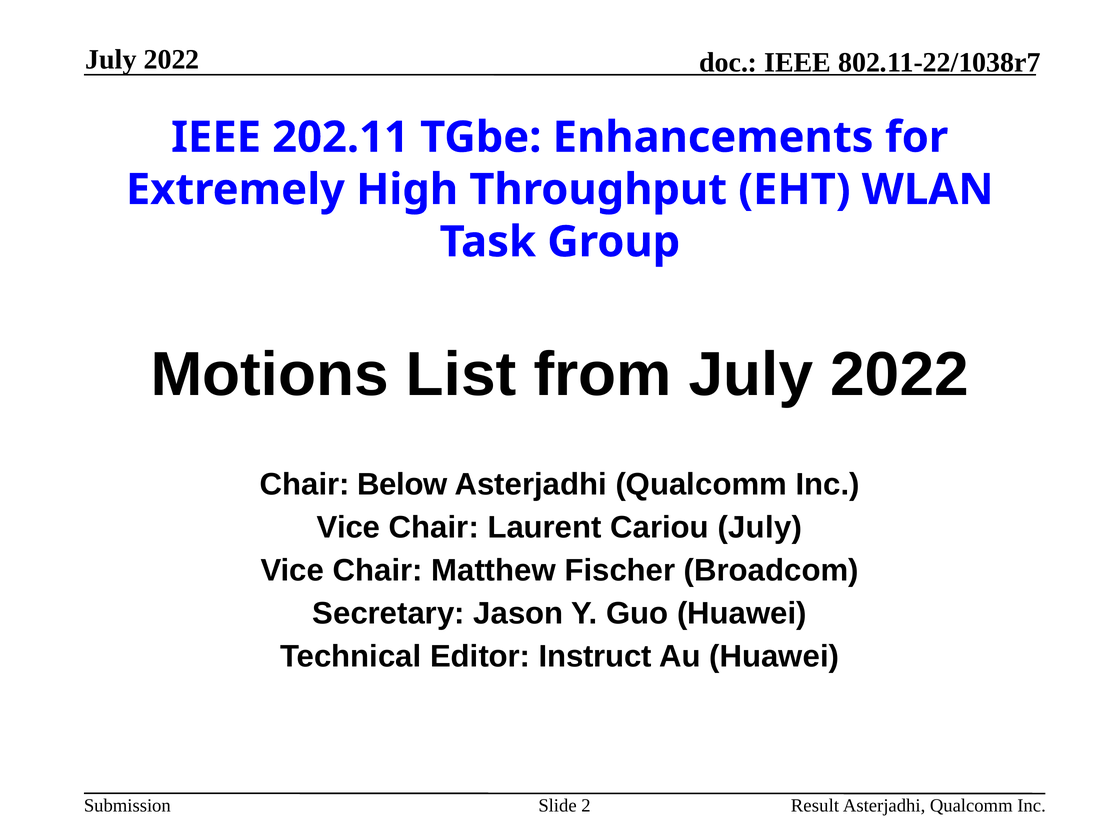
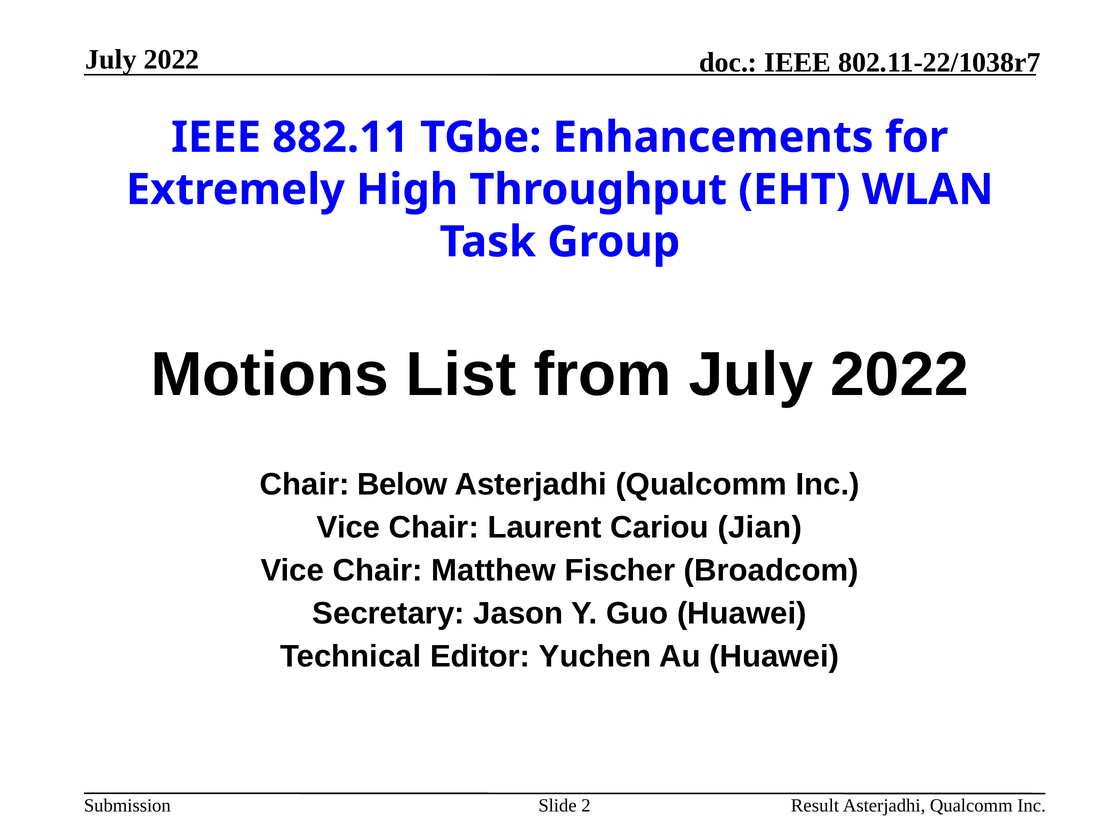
202.11: 202.11 -> 882.11 (341, 137)
Cariou July: July -> Jian (760, 527)
Instruct: Instruct -> Yuchen (595, 656)
